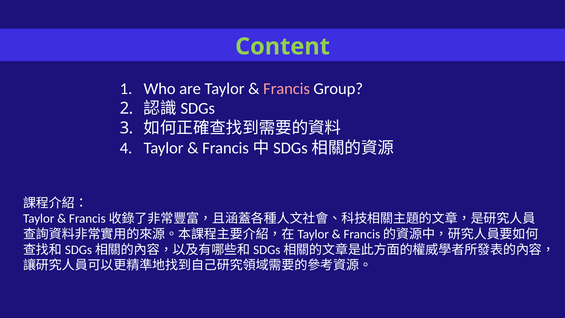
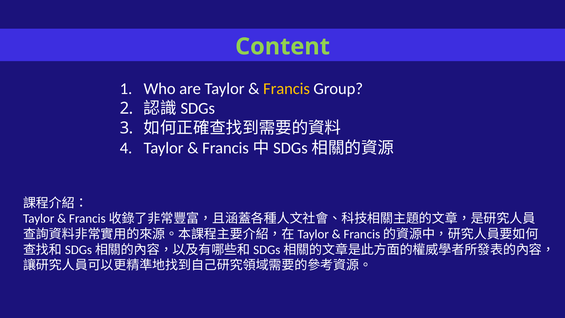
Francis colour: pink -> yellow (287, 89)
